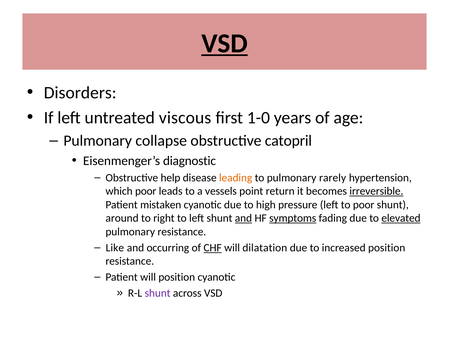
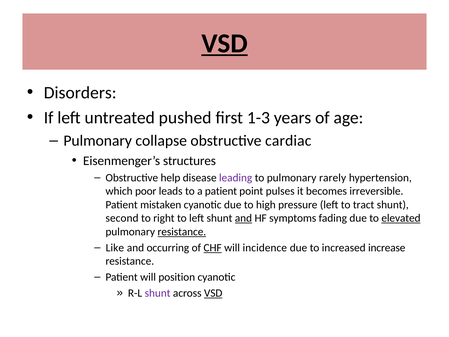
viscous: viscous -> pushed (185, 117)
1-0: 1-0 -> 1-3 (258, 117)
catopril: catopril -> cardiac (288, 141)
diagnostic: diagnostic -> structures (189, 161)
leading colour: orange -> purple (236, 178)
a vessels: vessels -> patient (221, 191)
return: return -> pulses (280, 191)
irreversible underline: present -> none (376, 191)
to poor: poor -> tract (364, 205)
around: around -> second (122, 218)
symptoms underline: present -> none (293, 218)
resistance underline: none -> present (182, 232)
dilatation: dilatation -> incidence (265, 248)
increased position: position -> increase (387, 248)
VSD underline: none -> present (213, 293)
